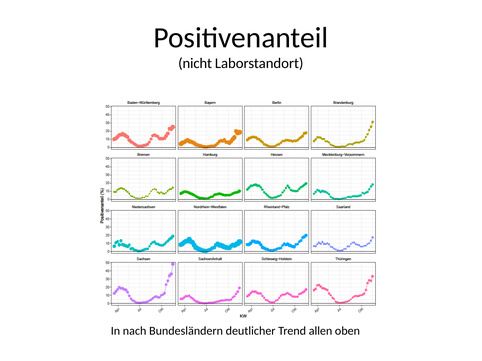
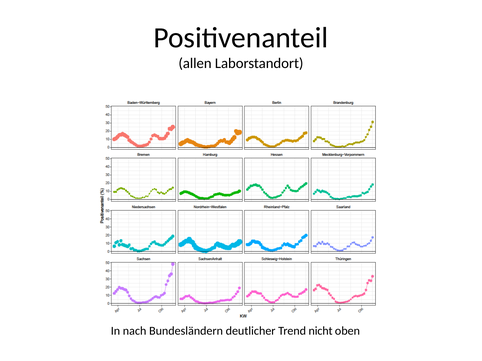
nicht: nicht -> allen (195, 63)
allen: allen -> nicht (321, 331)
